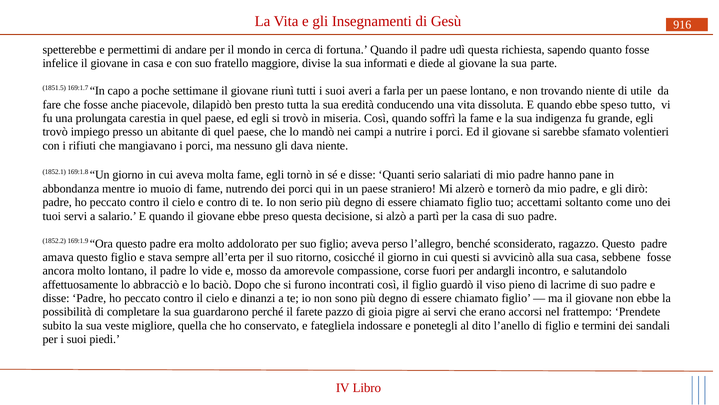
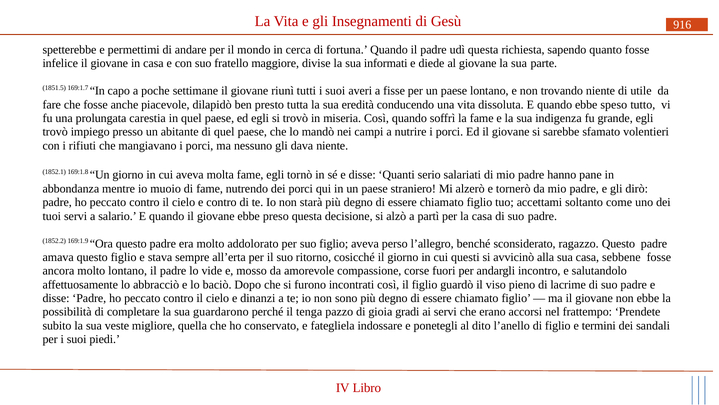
farla: farla -> fisse (394, 91)
non serio: serio -> starà (311, 202)
farete: farete -> tenga (309, 312)
pigre: pigre -> gradi (407, 312)
